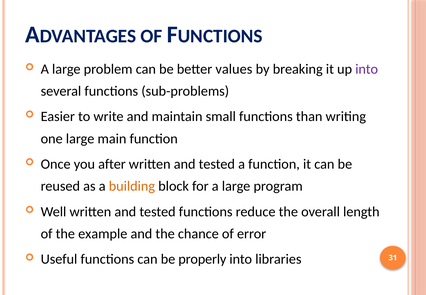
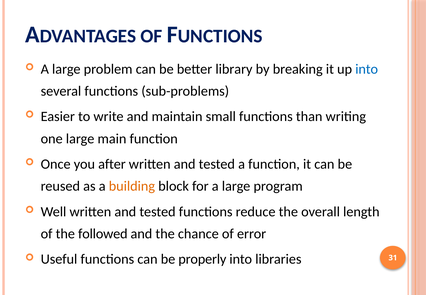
values: values -> library (234, 69)
into colour: purple -> blue (367, 69)
example: example -> followed (103, 234)
